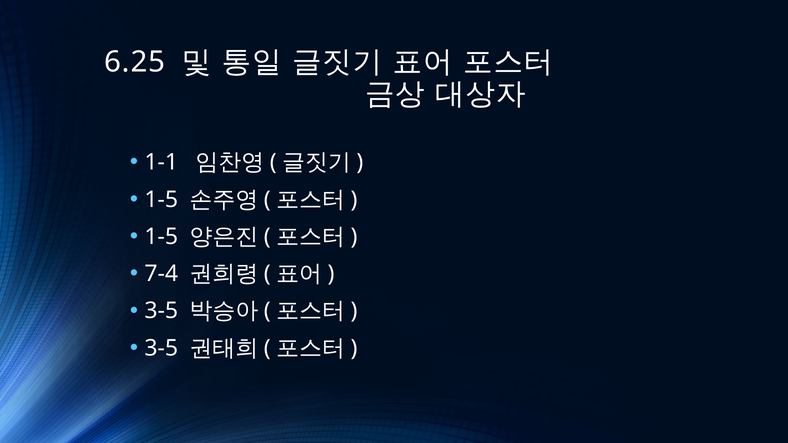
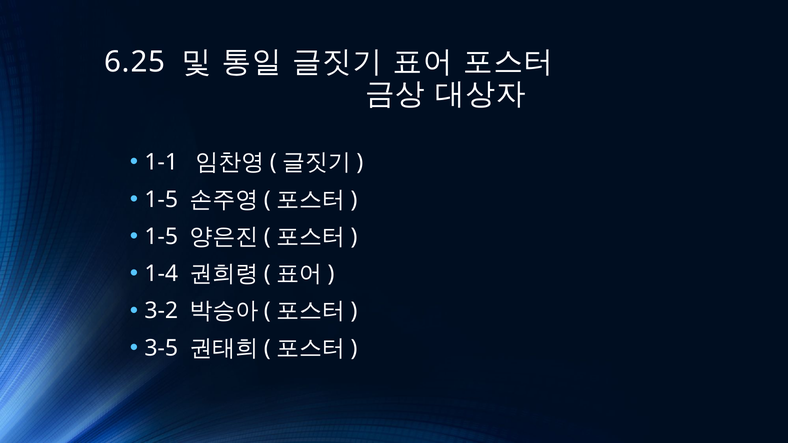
7-4: 7-4 -> 1-4 (161, 274)
3-5: 3-5 -> 3-2 (161, 311)
